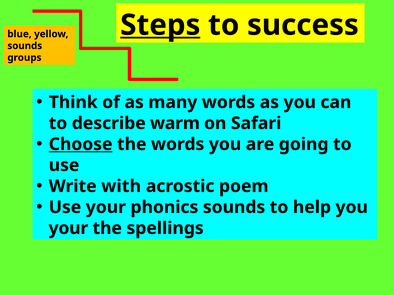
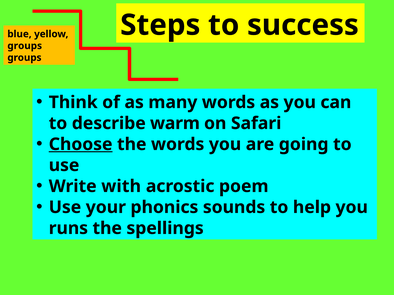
Steps underline: present -> none (160, 25)
sounds: sounds -> groups (25, 46)
your: your -> runs (68, 229)
